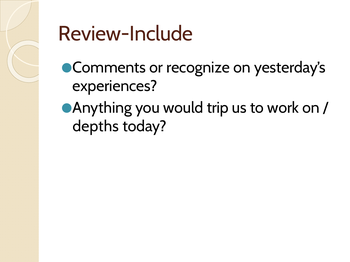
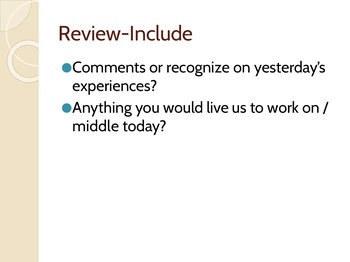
trip: trip -> live (218, 108)
depths: depths -> middle (96, 127)
